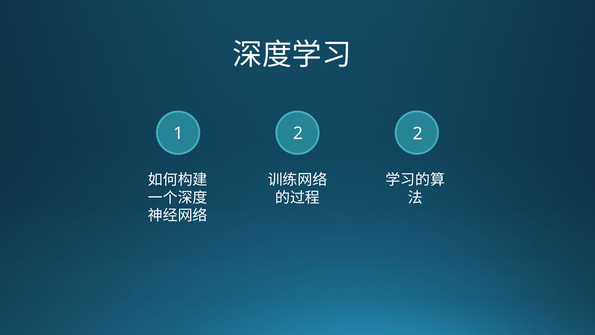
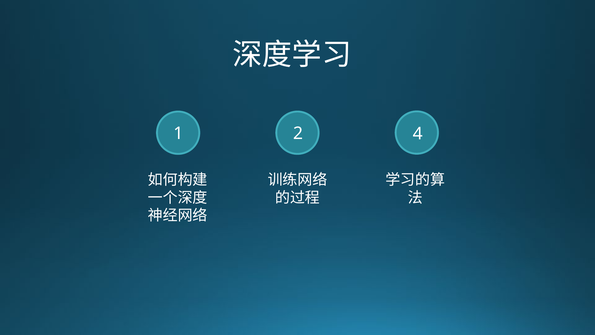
2 2: 2 -> 4 (418, 134)
